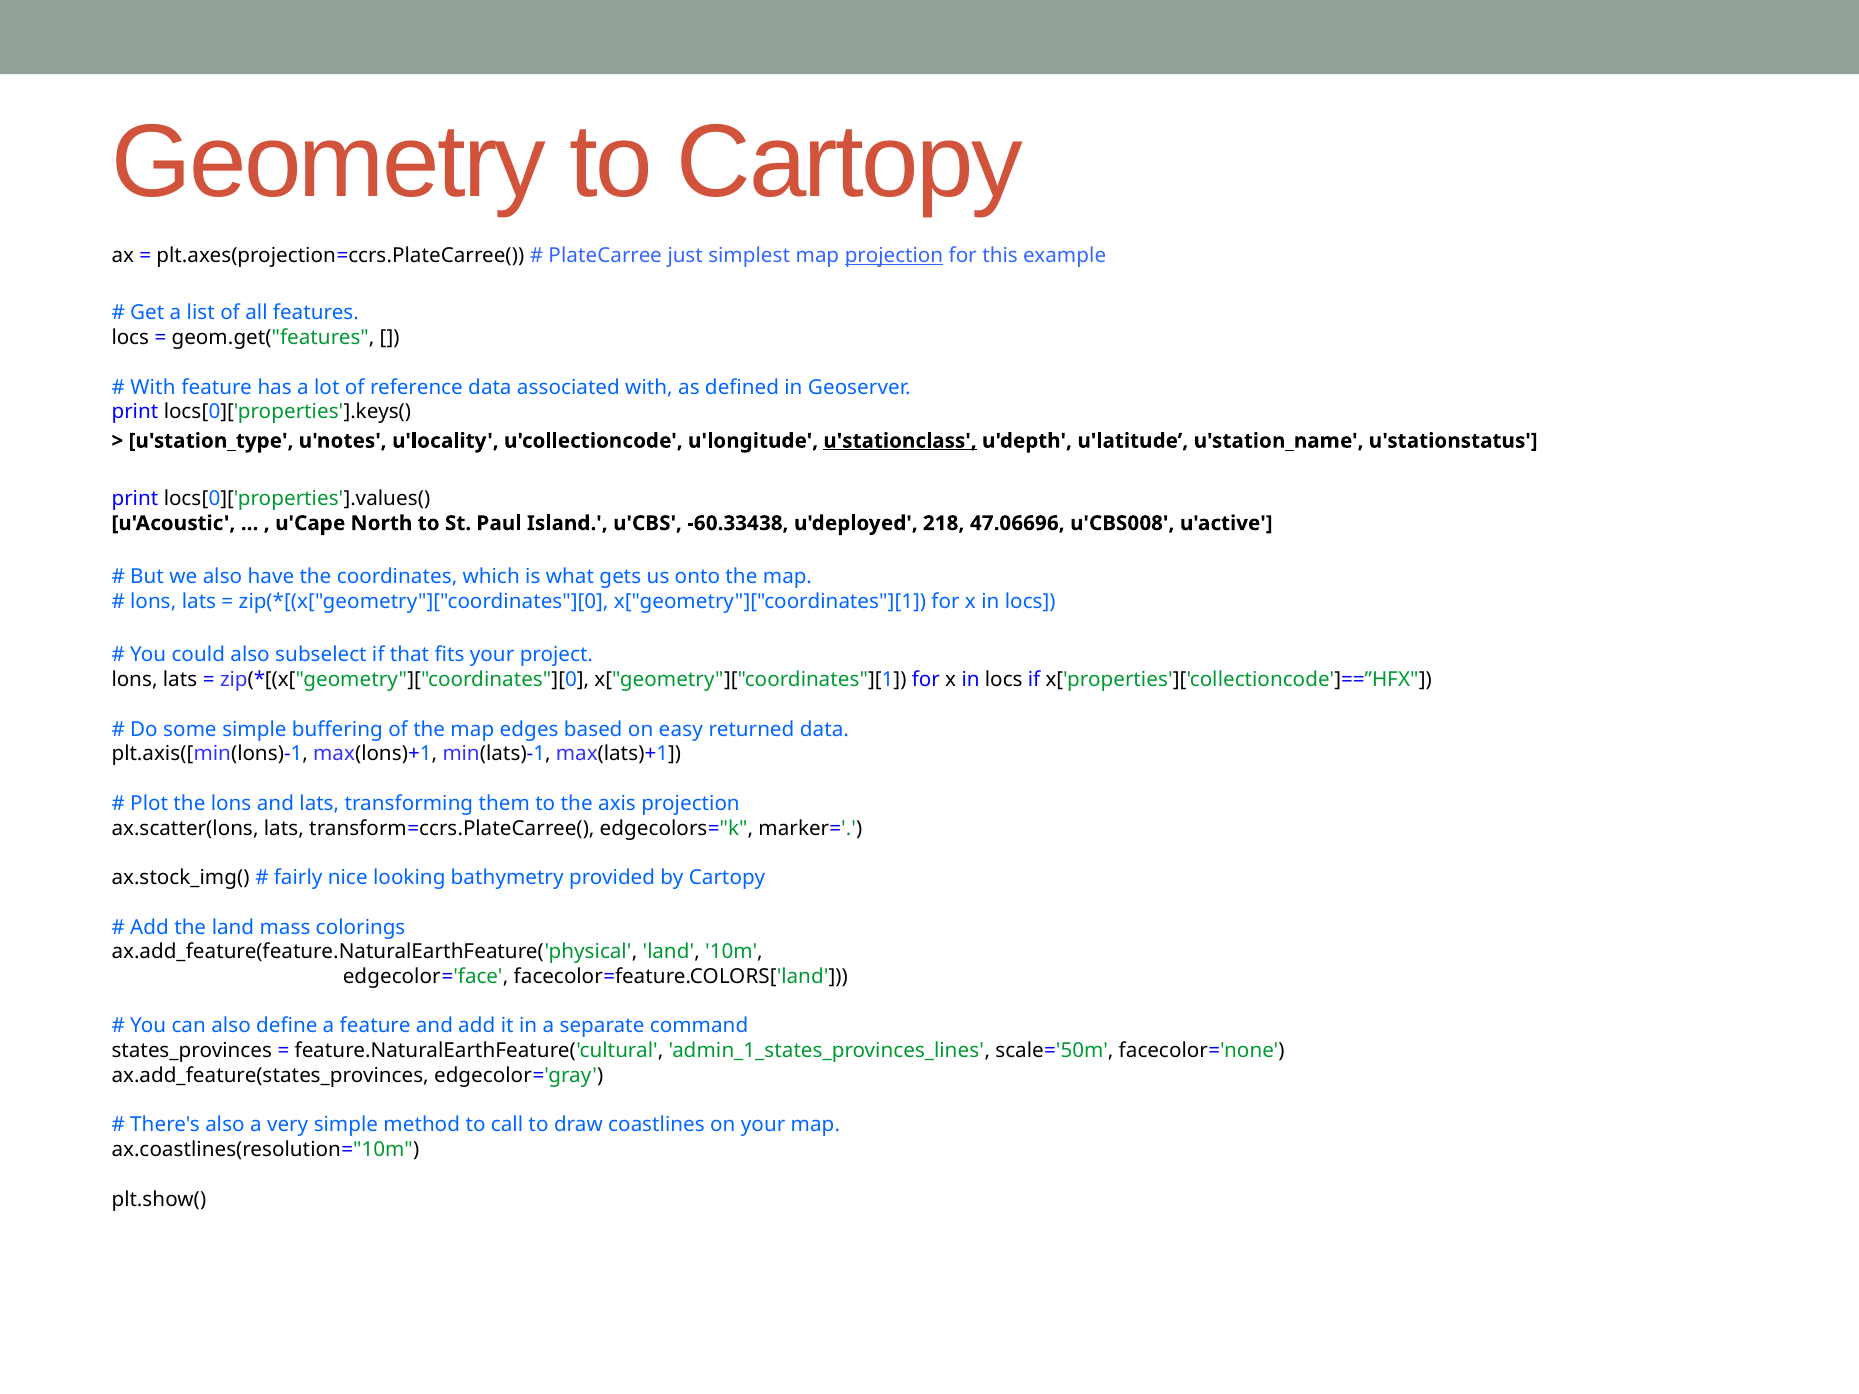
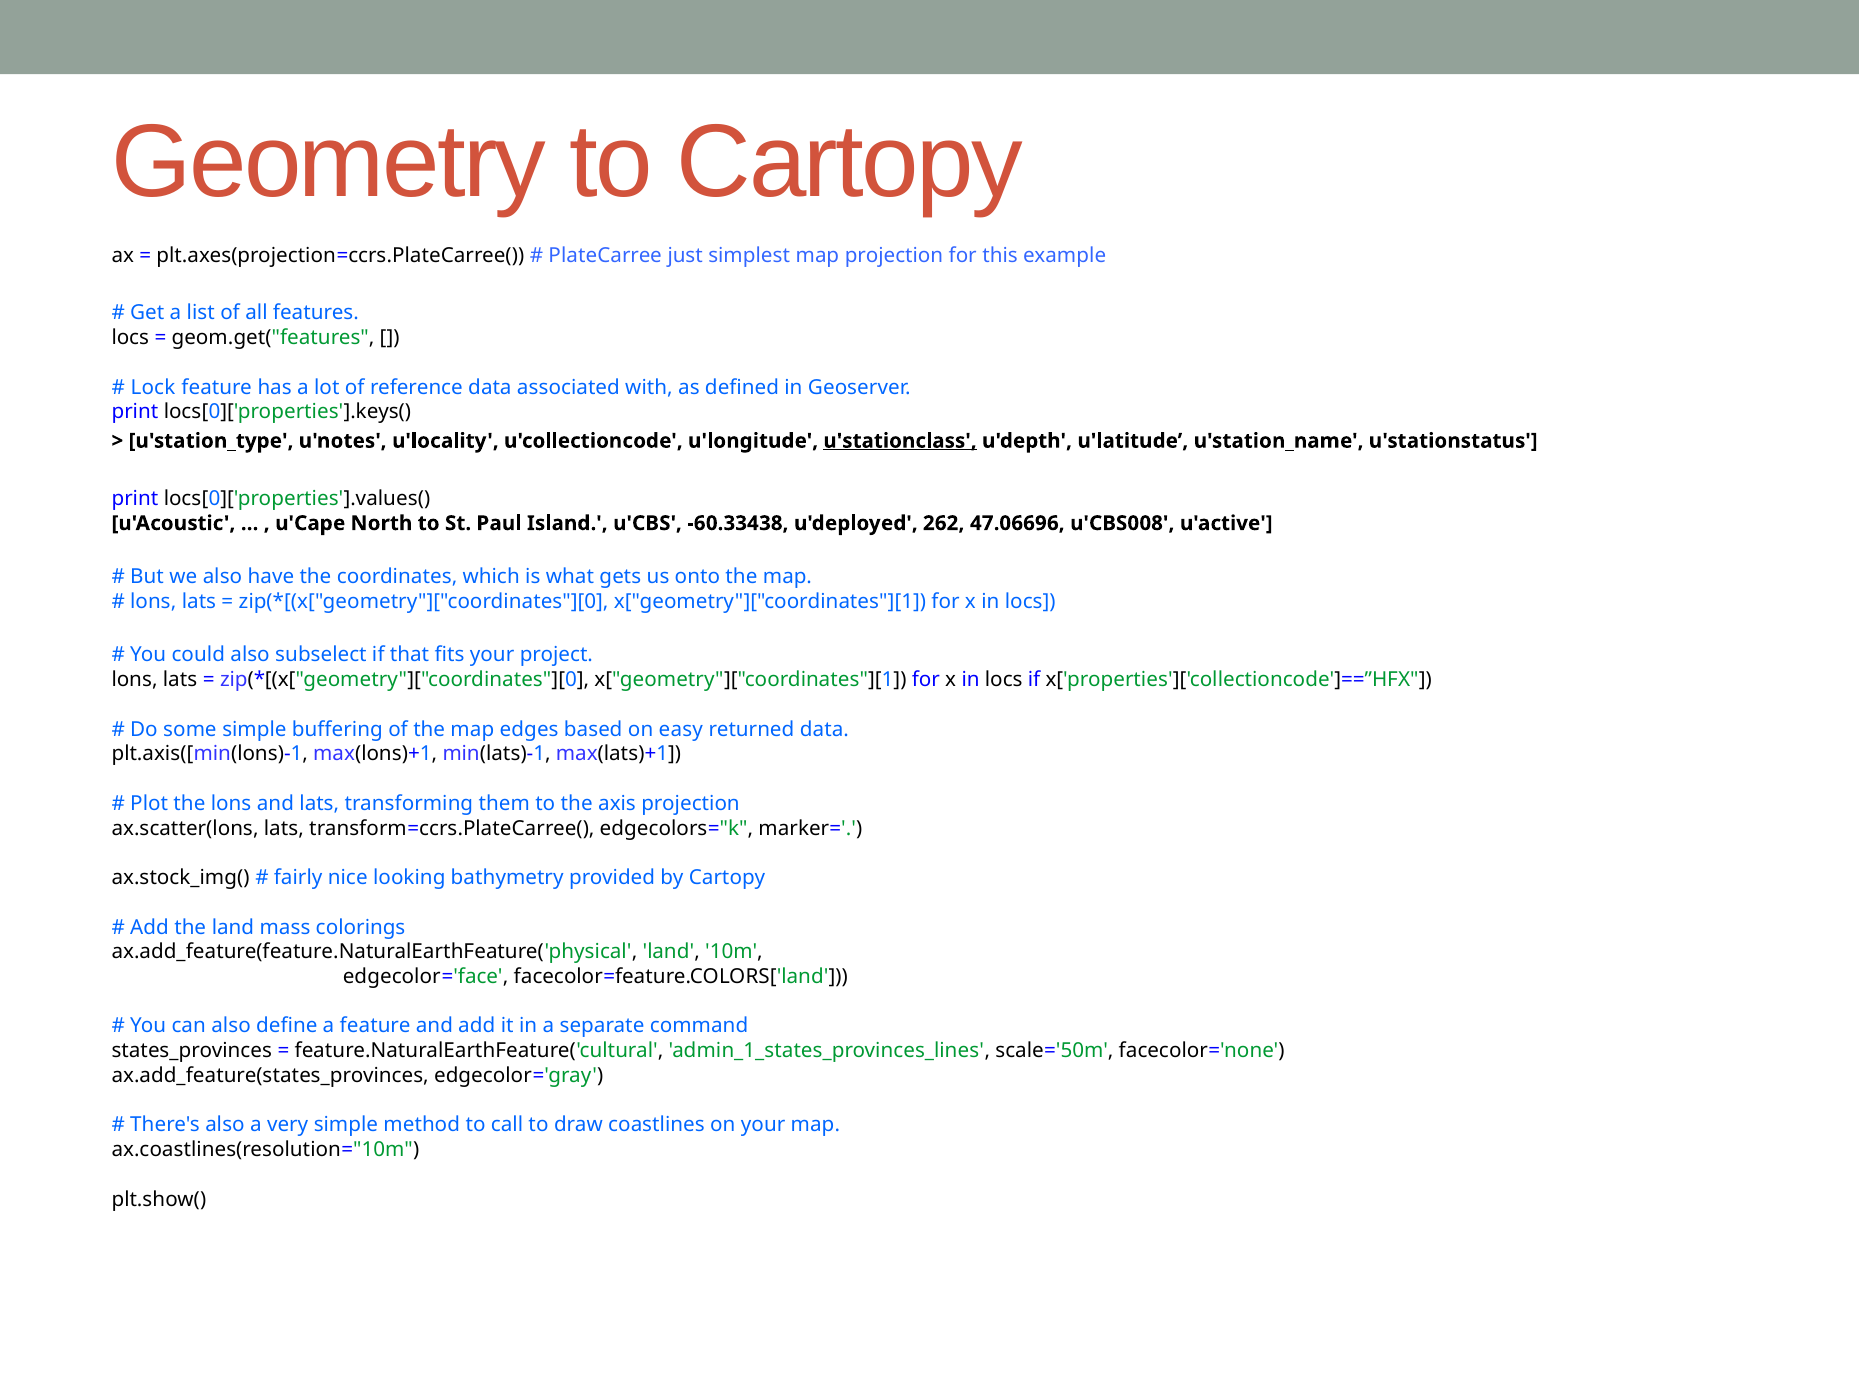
projection underline: present -> none (894, 255)
With: With -> Lock (153, 387)
218: 218 -> 262 (944, 523)
